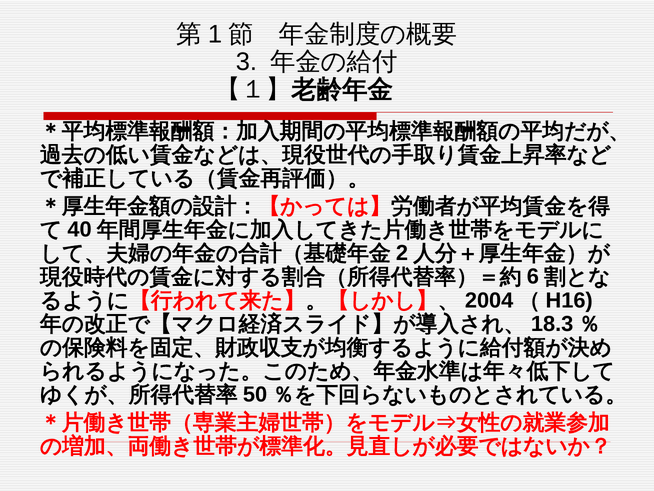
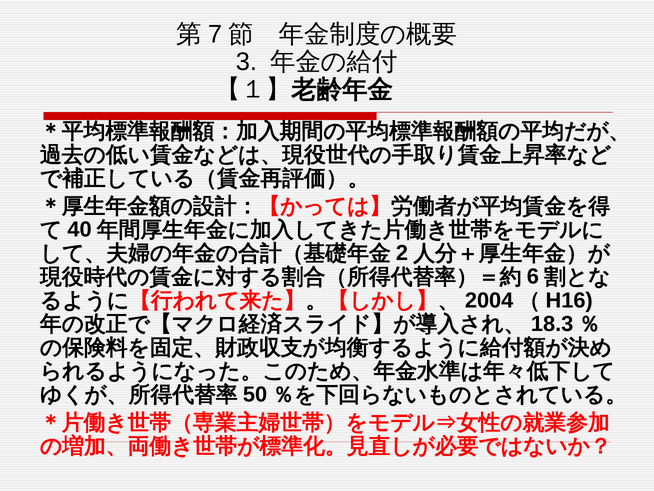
1: 1 -> 7 (215, 34)
